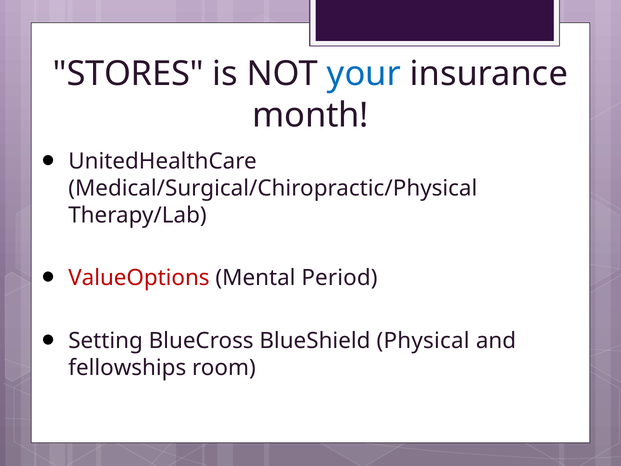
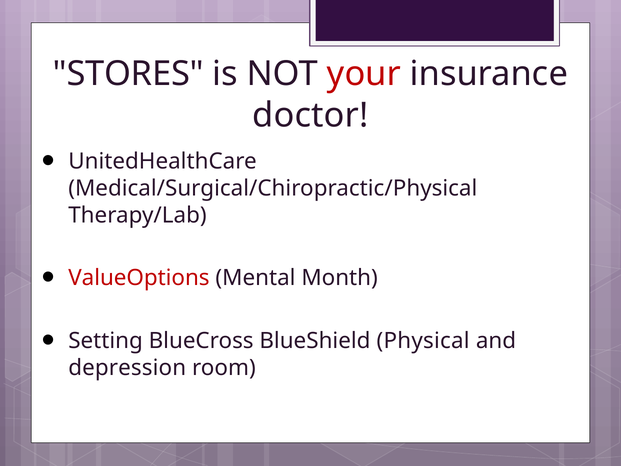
your colour: blue -> red (364, 74)
month: month -> doctor (310, 115)
Period: Period -> Month (340, 278)
fellowships: fellowships -> depression (127, 367)
